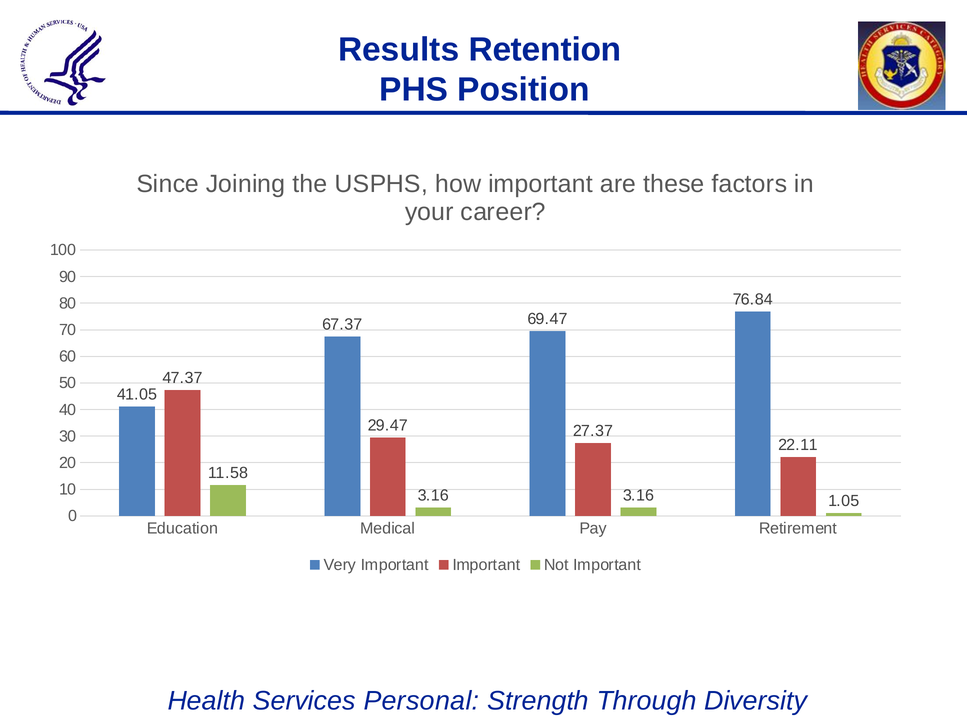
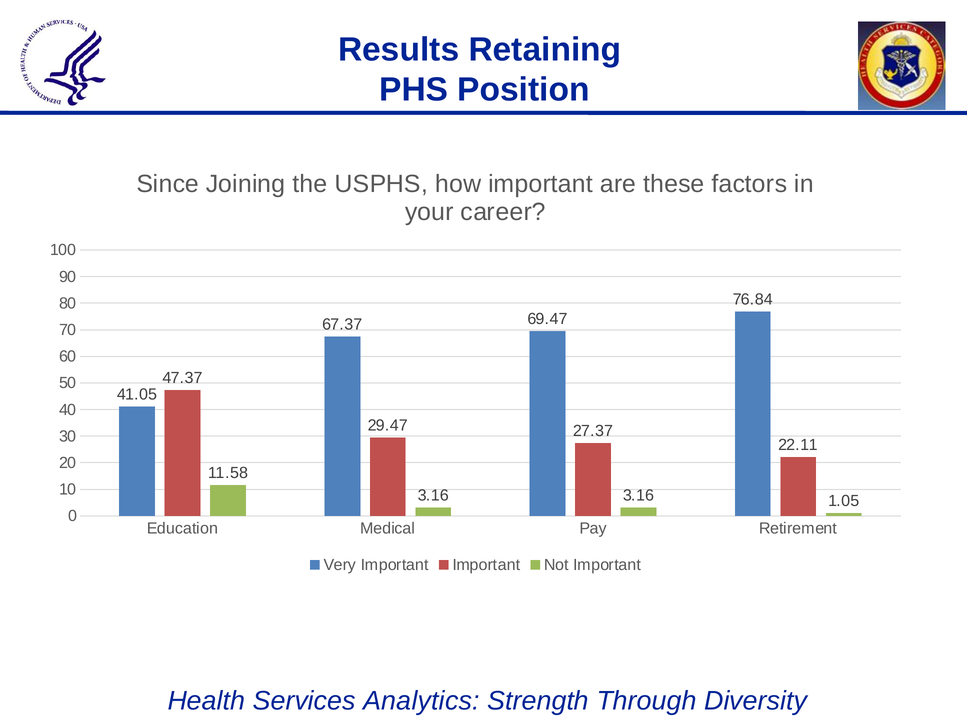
Retention: Retention -> Retaining (545, 49)
Personal: Personal -> Analytics (421, 701)
